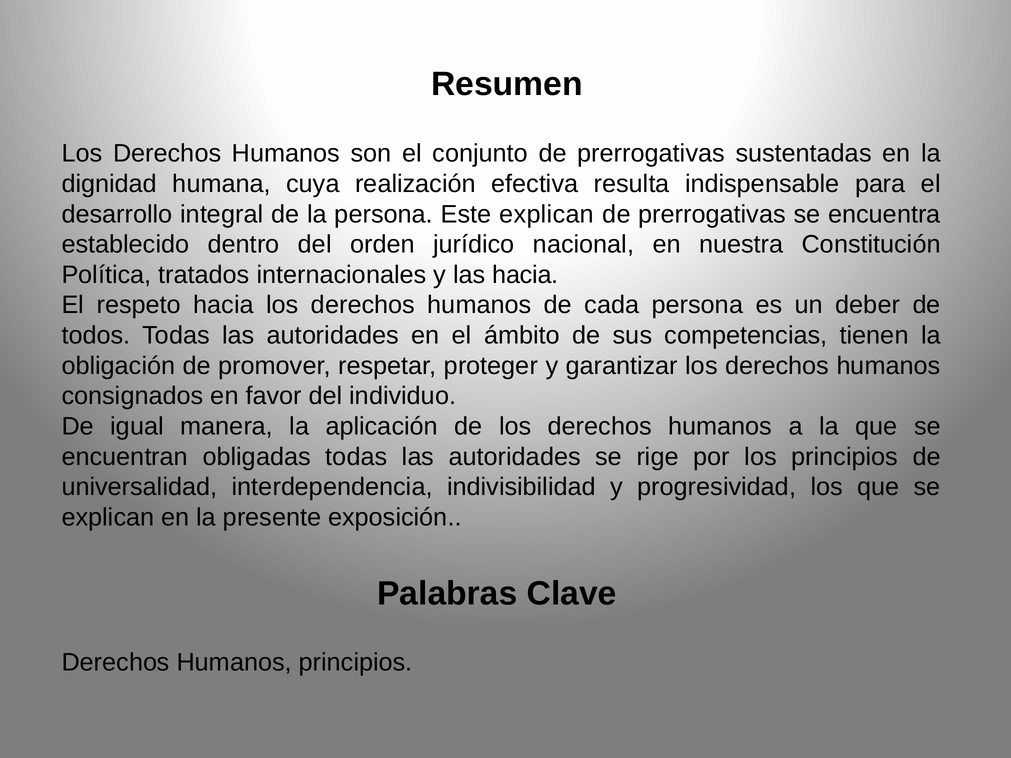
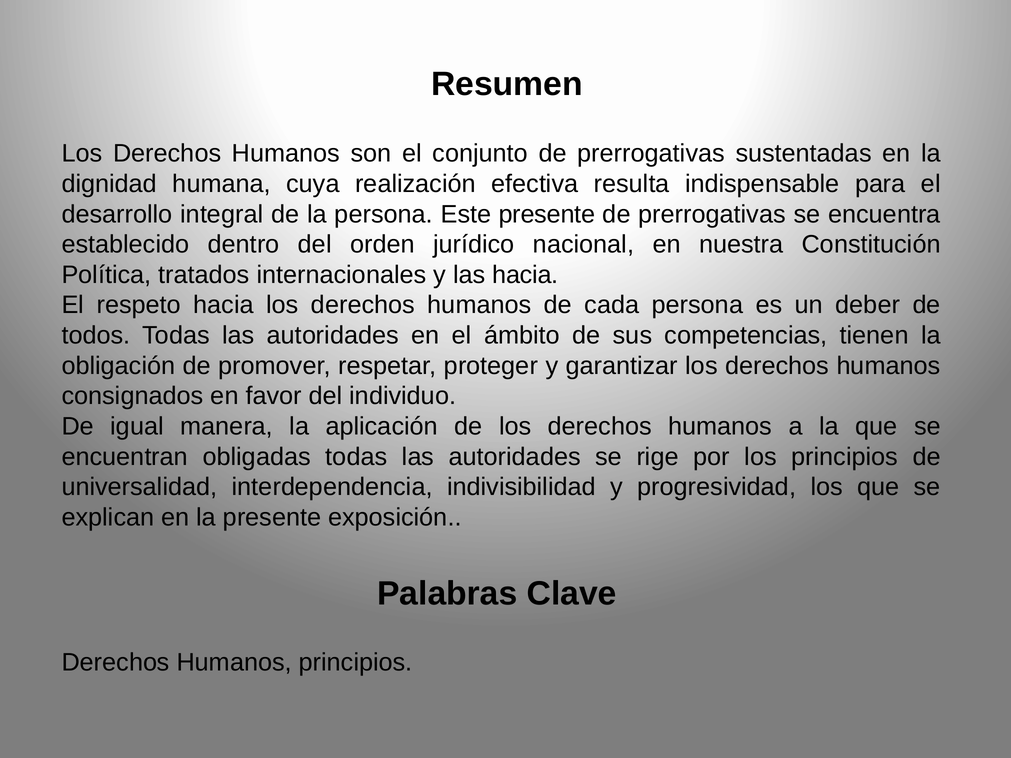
Este explican: explican -> presente (547, 214)
